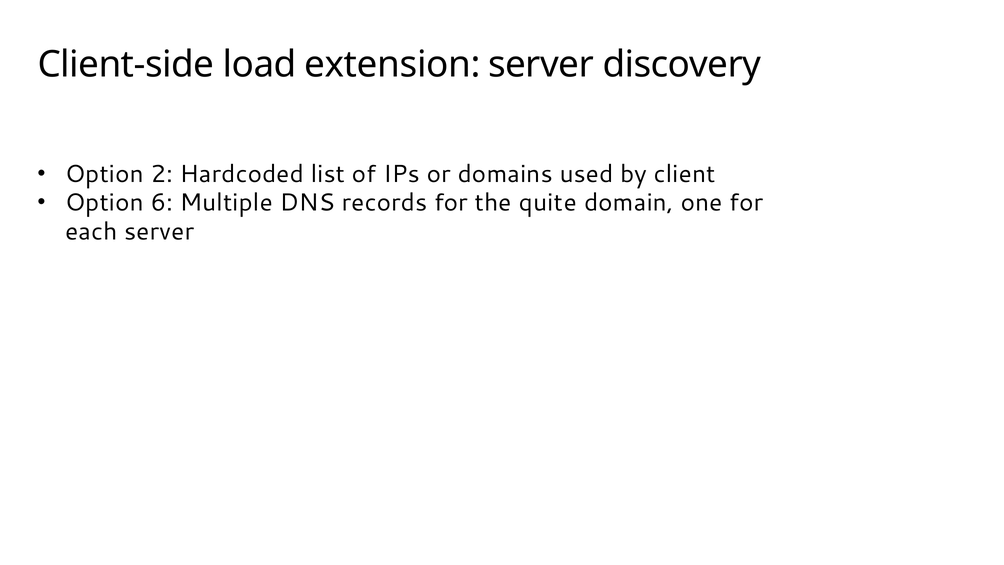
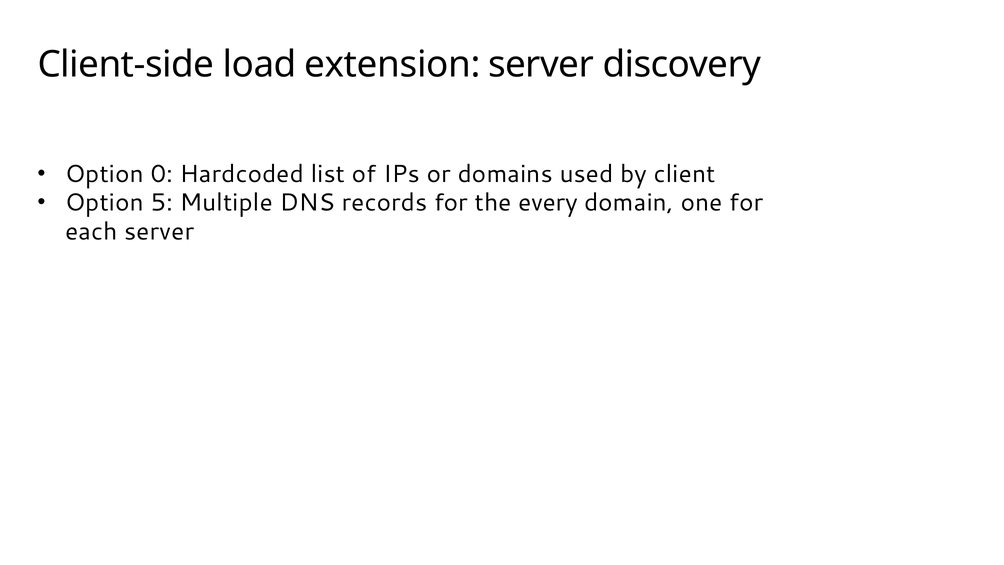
2: 2 -> 0 (162, 174)
6: 6 -> 5 (162, 203)
quite: quite -> every (548, 203)
